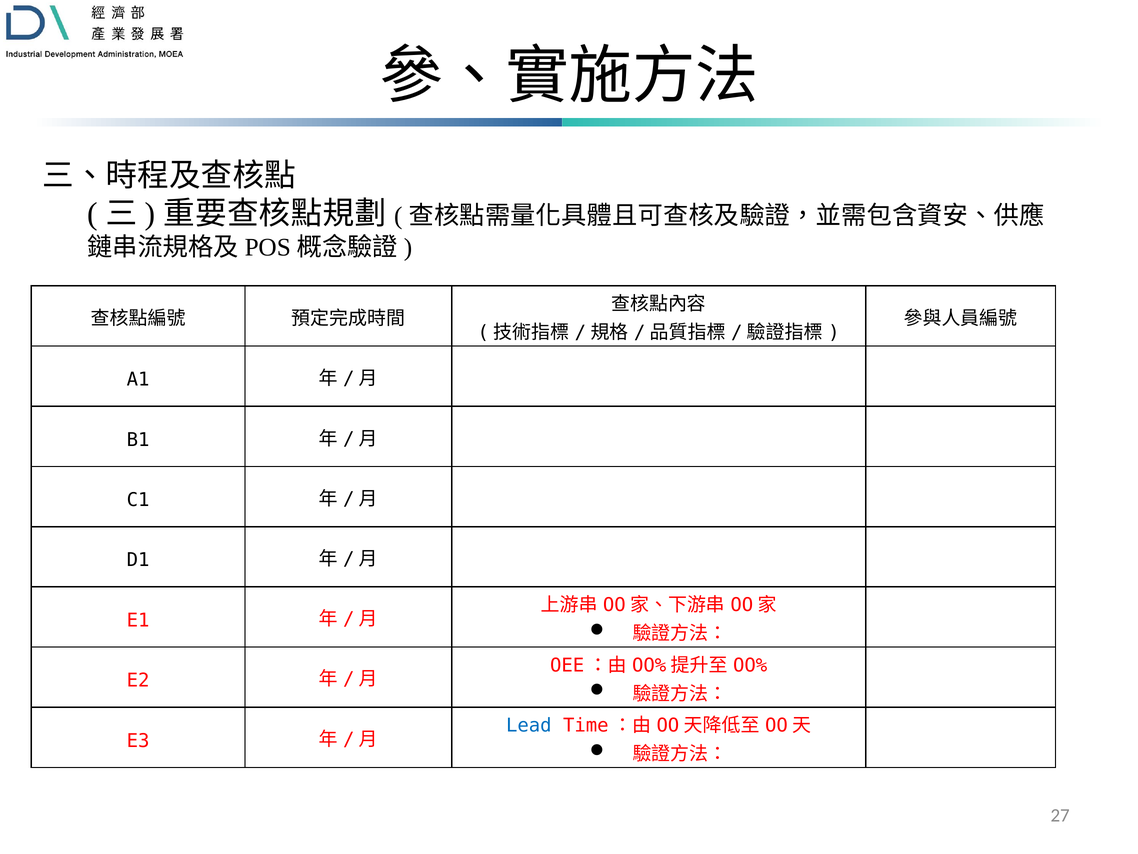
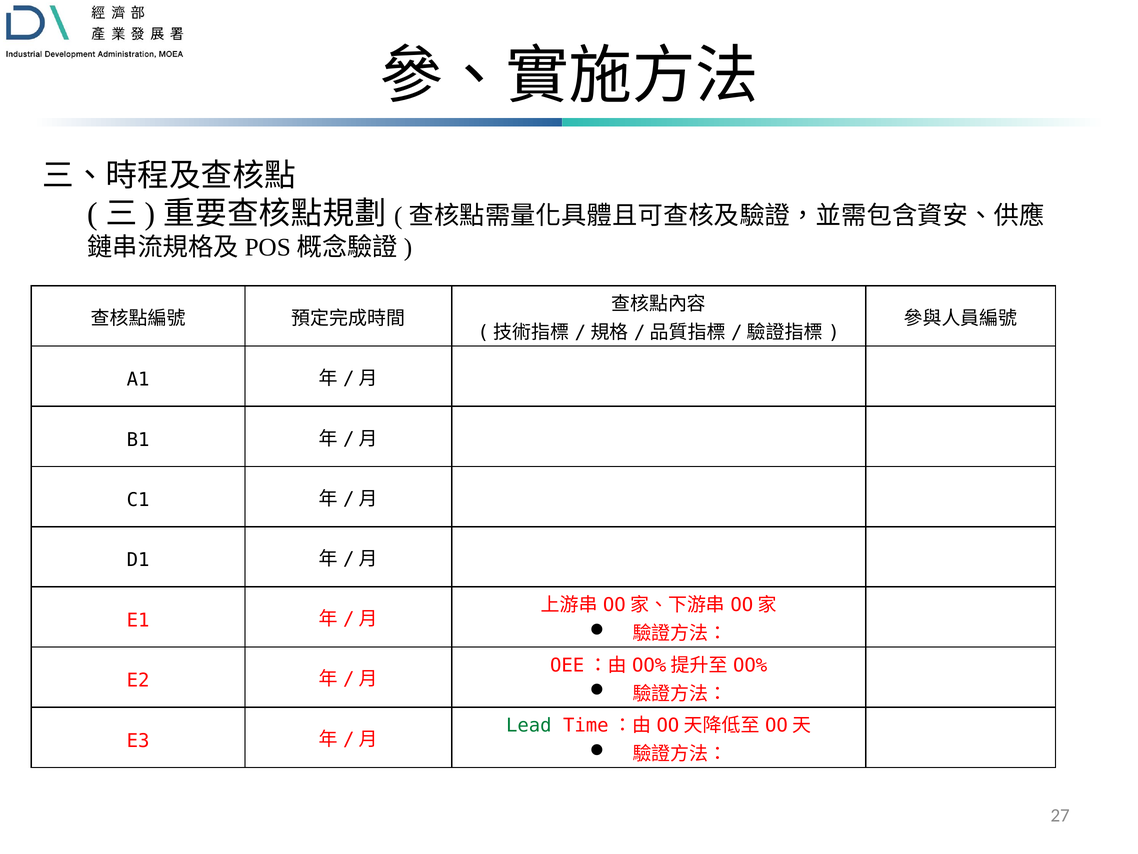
Lead colour: blue -> green (529, 725)
